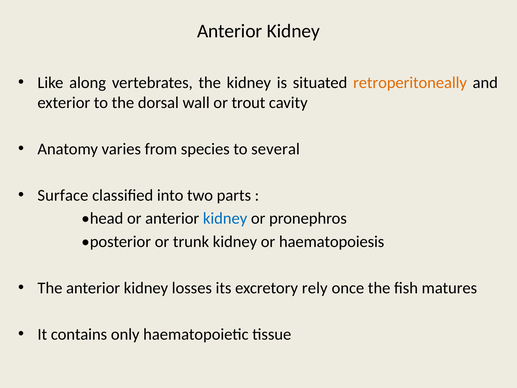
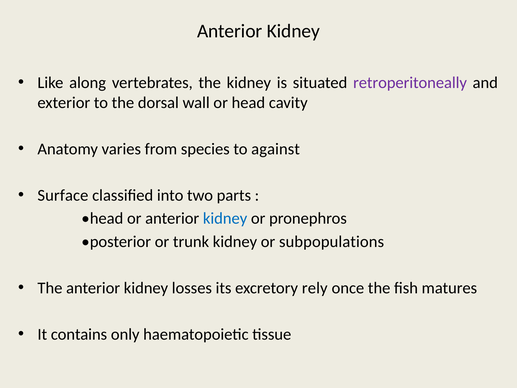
retroperitoneally colour: orange -> purple (410, 83)
or trout: trout -> head (248, 102)
several: several -> against (276, 149)
haematopoiesis: haematopoiesis -> subpopulations (332, 241)
